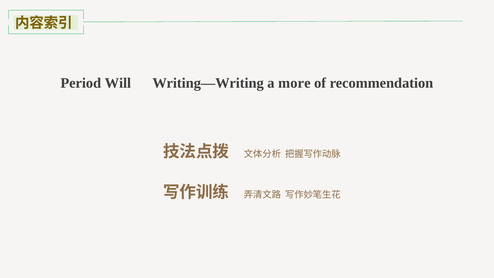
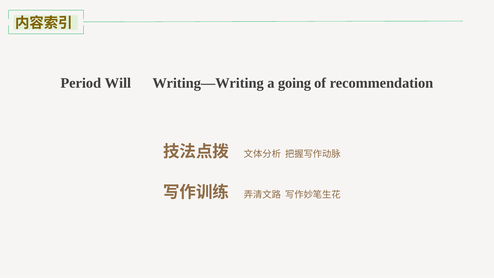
more: more -> going (295, 83)
